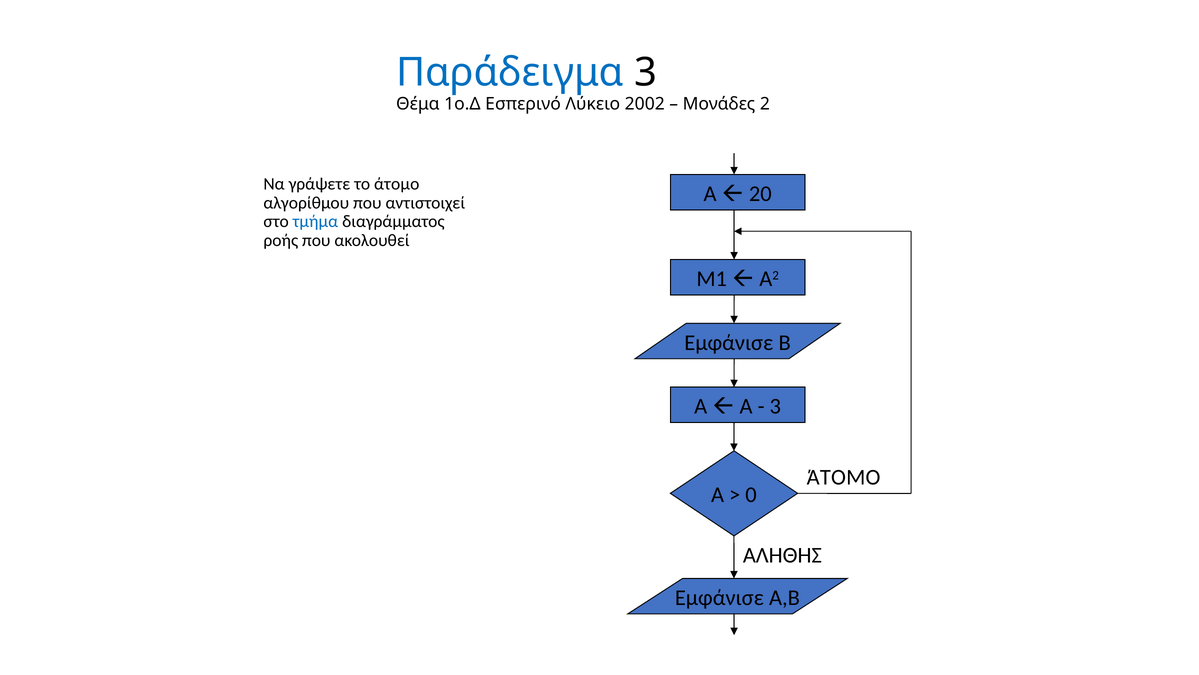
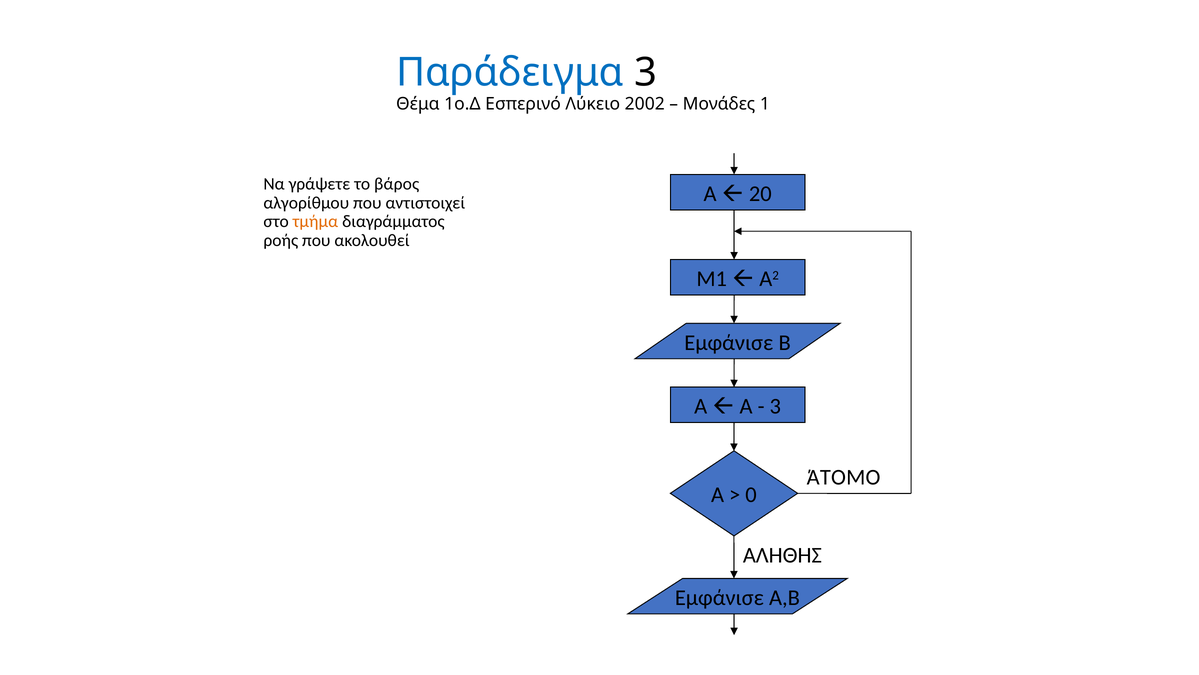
2: 2 -> 1 (765, 104)
το άτομο: άτομο -> βάρος (397, 184)
τμήμα colour: blue -> orange (315, 222)
